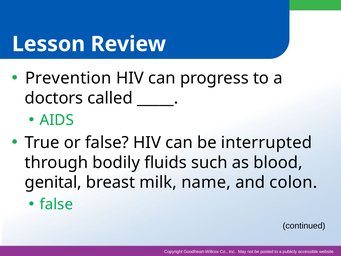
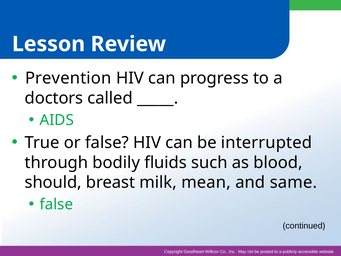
genital: genital -> should (53, 182)
name: name -> mean (206, 182)
colon: colon -> same (293, 182)
